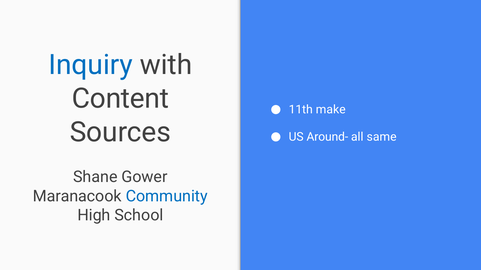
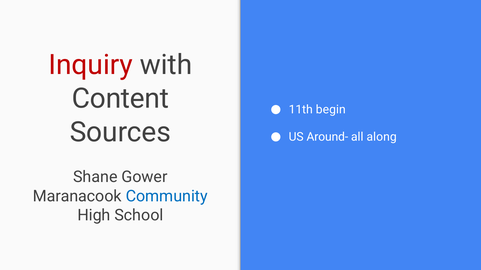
Inquiry colour: blue -> red (91, 65)
make: make -> begin (331, 110)
same: same -> along (382, 137)
